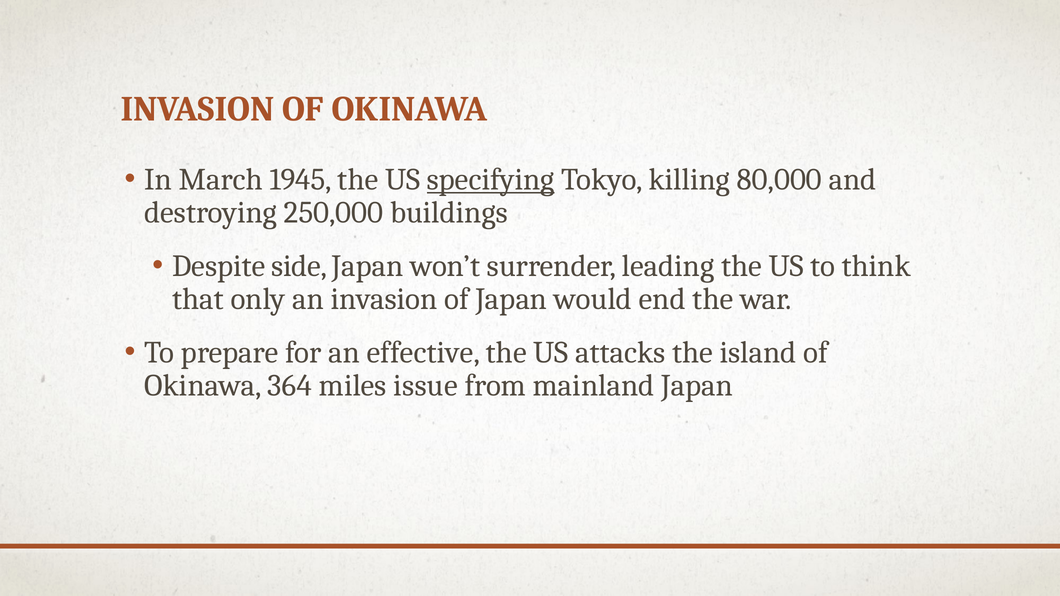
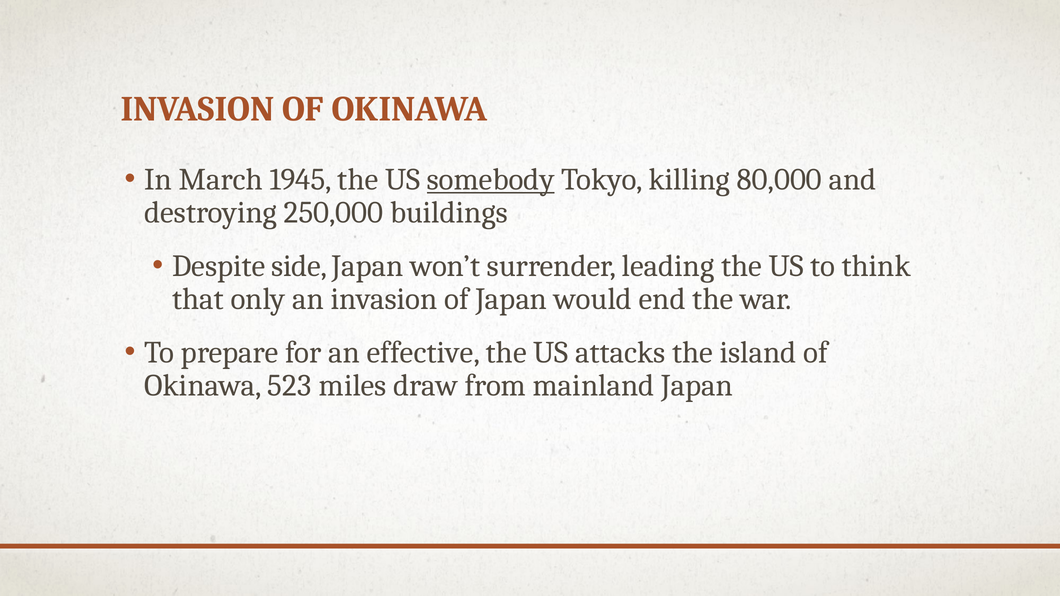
specifying: specifying -> somebody (491, 179)
364: 364 -> 523 (290, 386)
issue: issue -> draw (426, 386)
